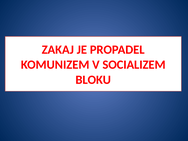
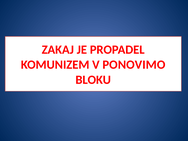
SOCIALIZEM: SOCIALIZEM -> PONOVIMO (134, 65)
